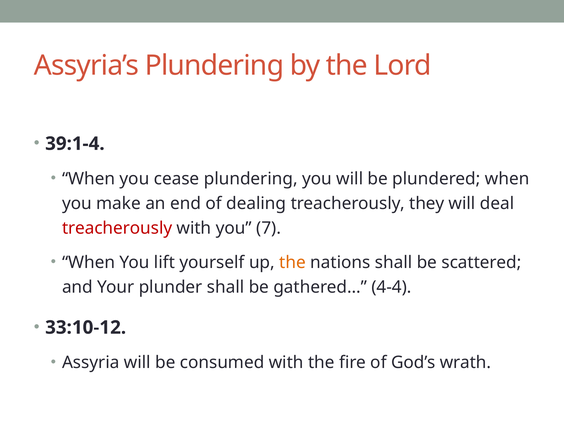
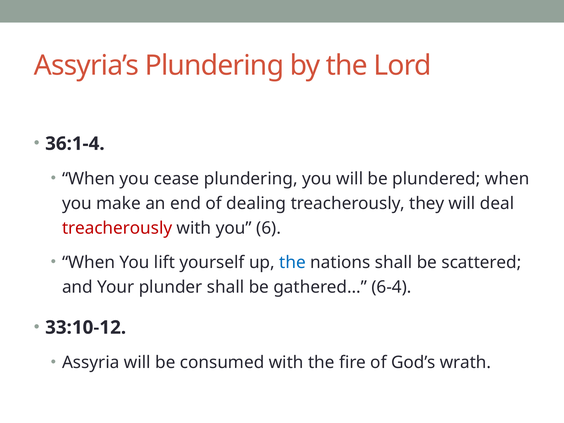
39:1-4: 39:1-4 -> 36:1-4 (75, 144)
7: 7 -> 6 (269, 228)
the colour: orange -> blue (293, 262)
4-4: 4-4 -> 6-4 (392, 287)
